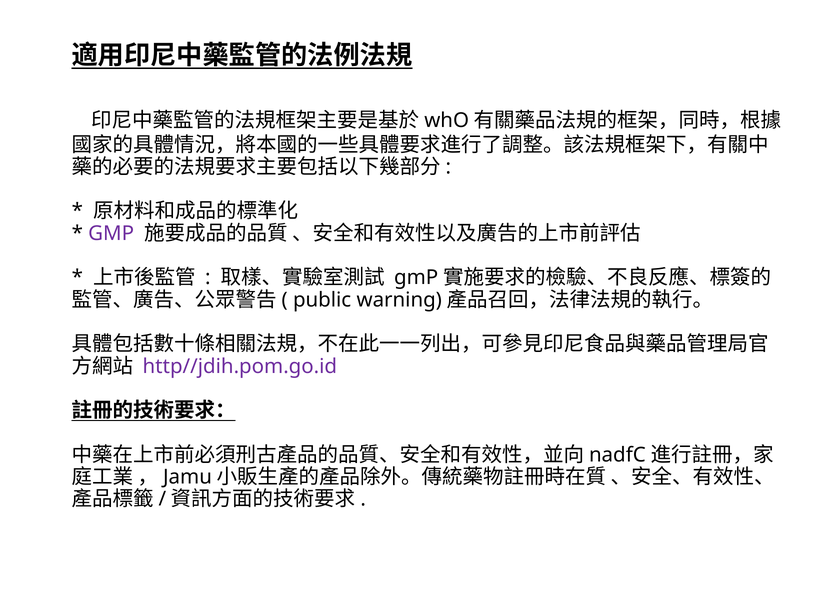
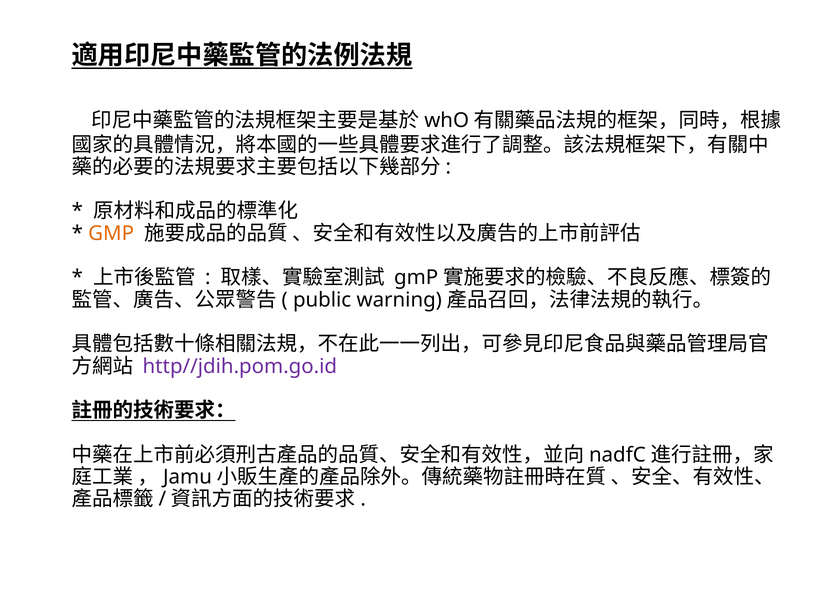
GMP colour: purple -> orange (111, 233)
